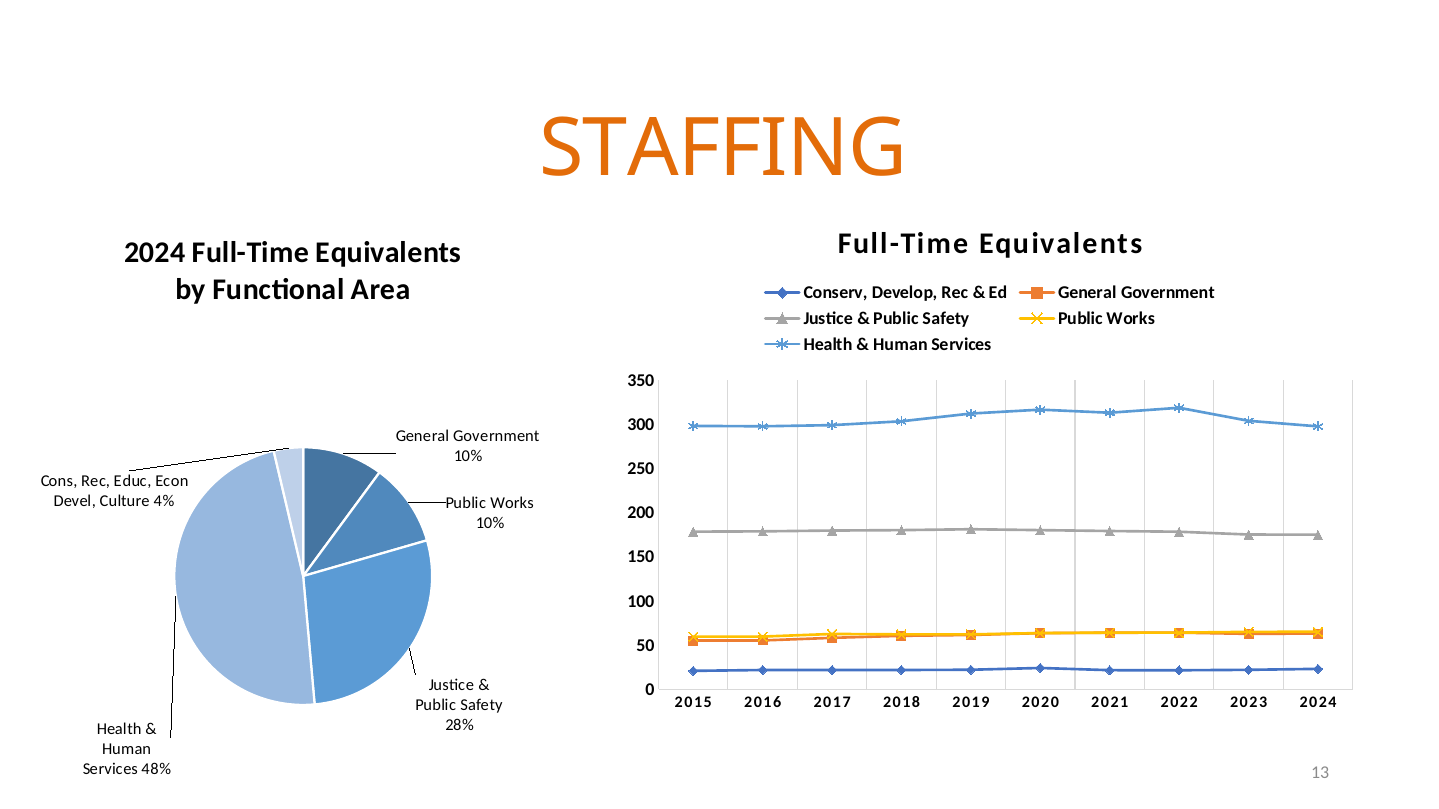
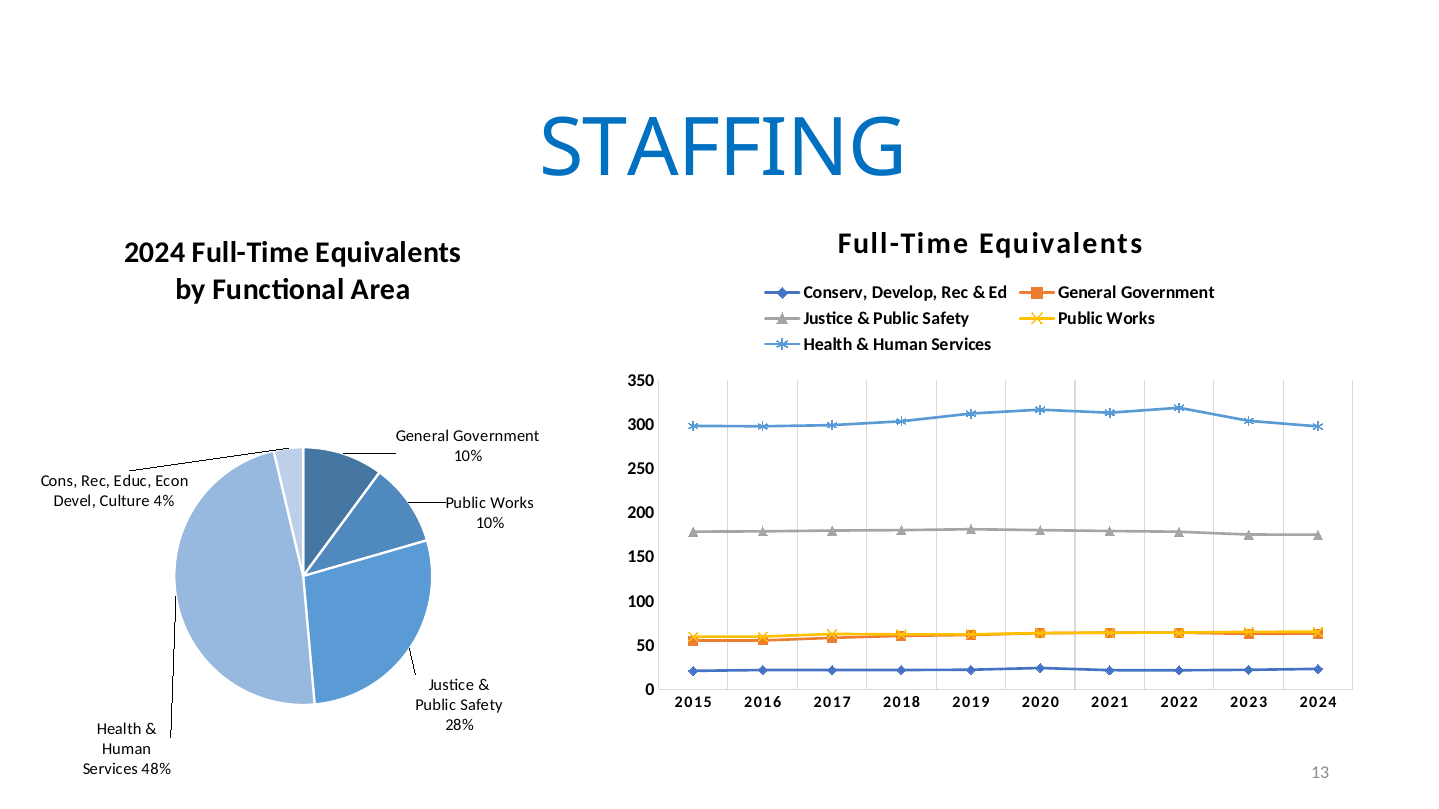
STAFFING colour: orange -> blue (723, 149)
